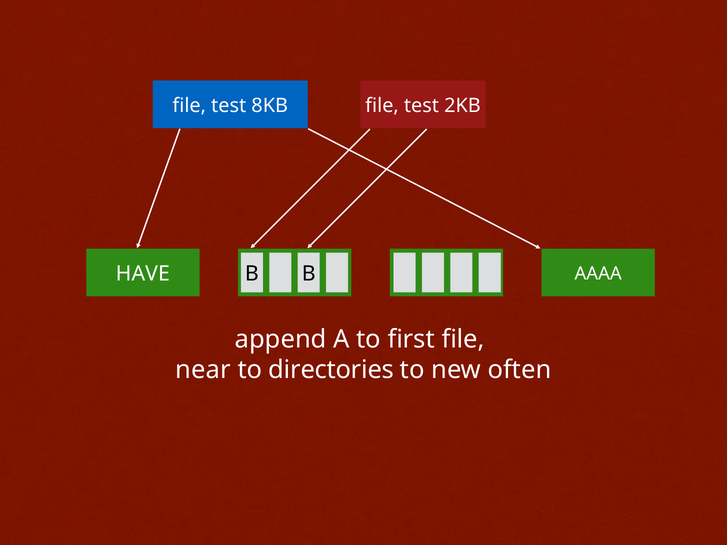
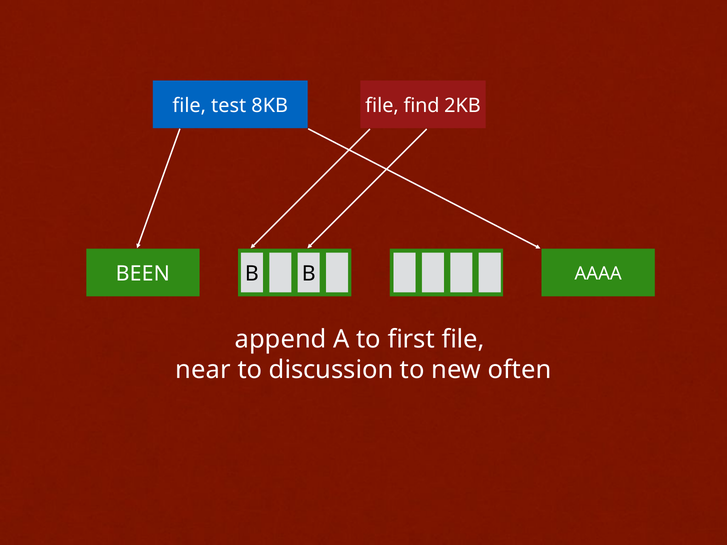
8KB file test: test -> find (422, 106)
HAVE: HAVE -> BEEN (143, 274)
directories: directories -> discussion (331, 370)
